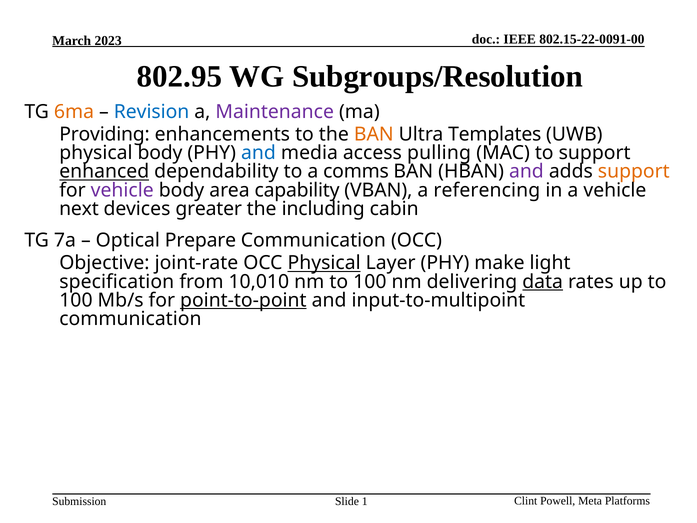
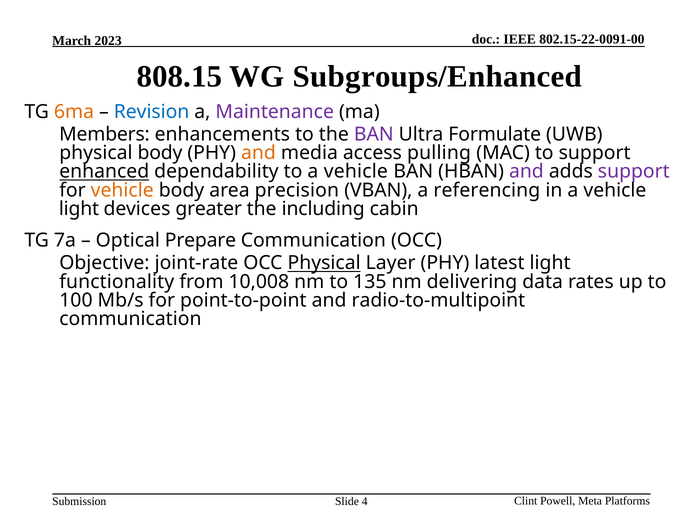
802.95: 802.95 -> 808.15 (180, 76)
Subgroups/Resolution: Subgroups/Resolution -> Subgroups/Enhanced (437, 76)
Providing: Providing -> Members (105, 134)
BAN colour: orange -> purple (374, 134)
Templates: Templates -> Formulate (495, 134)
and colour: blue -> orange (258, 153)
to a comms: comms -> vehicle (356, 171)
support colour: orange -> purple (634, 171)
vehicle colour: purple -> orange (122, 190)
capability: capability -> precision (297, 190)
next: next -> light (79, 209)
make: make -> latest (499, 263)
specification: specification -> functionality (117, 282)
10,010: 10,010 -> 10,008 (259, 282)
nm to 100: 100 -> 135 (370, 282)
data underline: present -> none (543, 282)
point-to-point underline: present -> none (243, 300)
input-to-multipoint: input-to-multipoint -> radio-to-multipoint (438, 300)
1: 1 -> 4 (365, 501)
